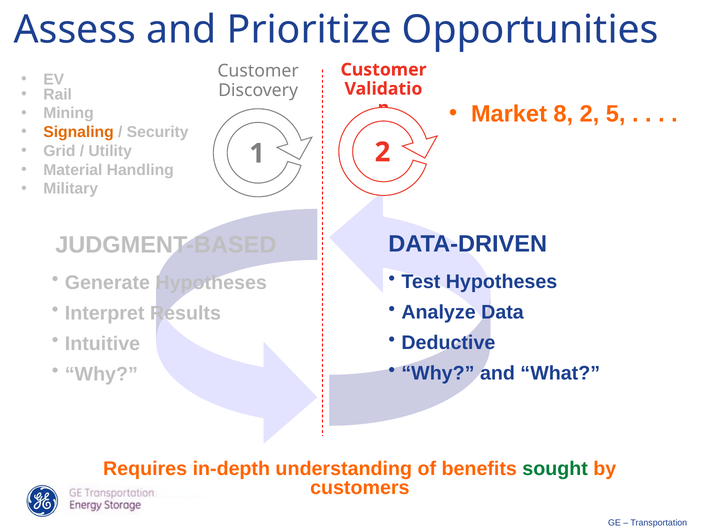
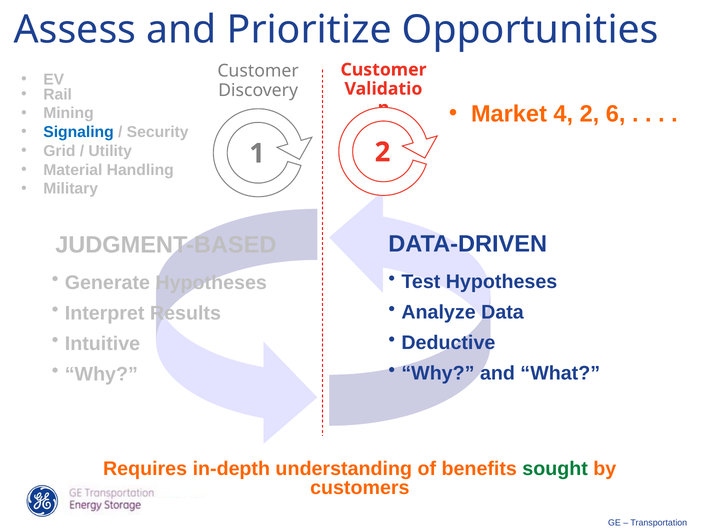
8: 8 -> 4 (563, 114)
5: 5 -> 6 (616, 114)
Signaling colour: orange -> blue (79, 132)
